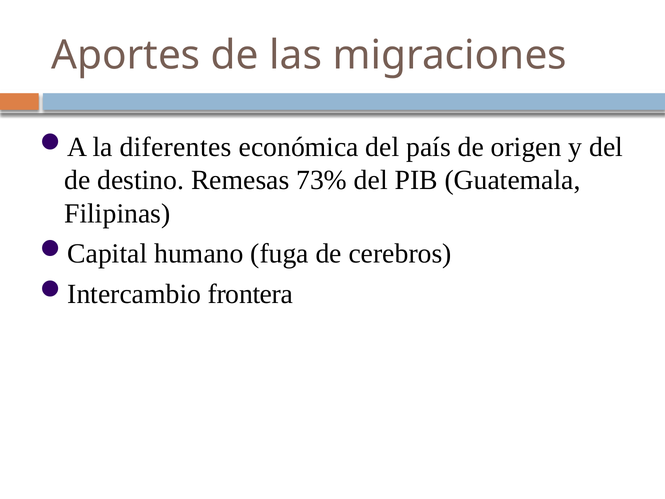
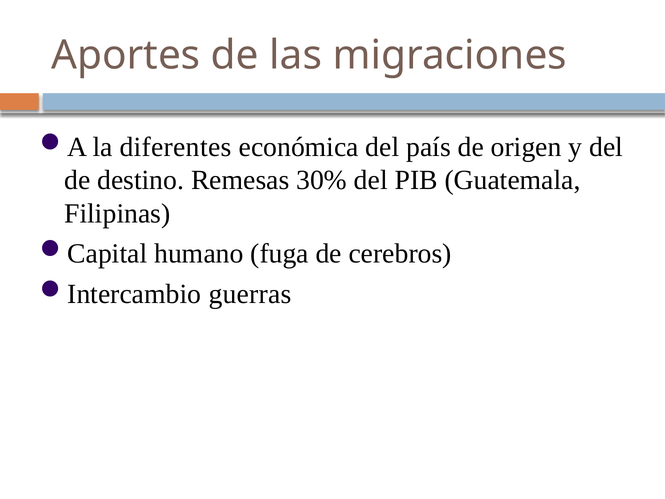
73%: 73% -> 30% (322, 180)
frontera: frontera -> guerras (250, 294)
